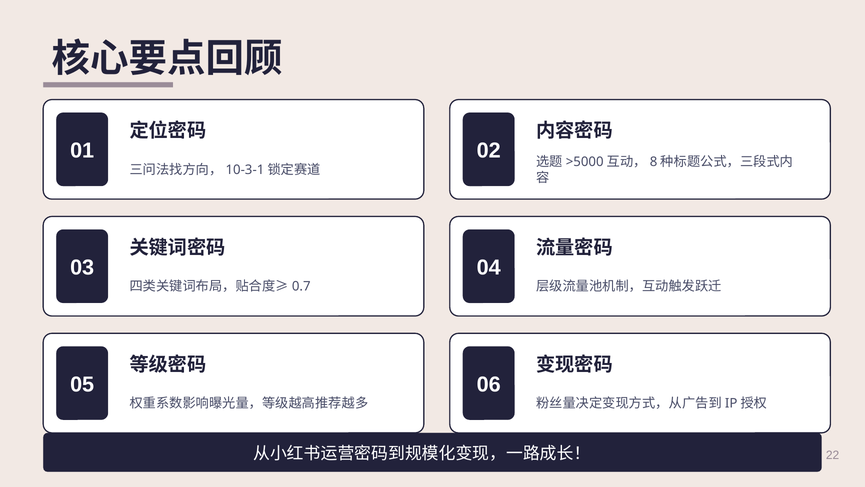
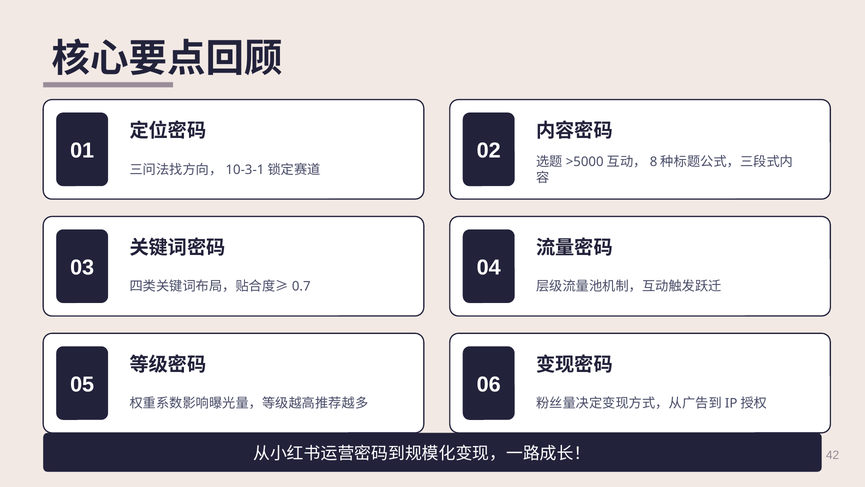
22: 22 -> 42 (833, 455)
